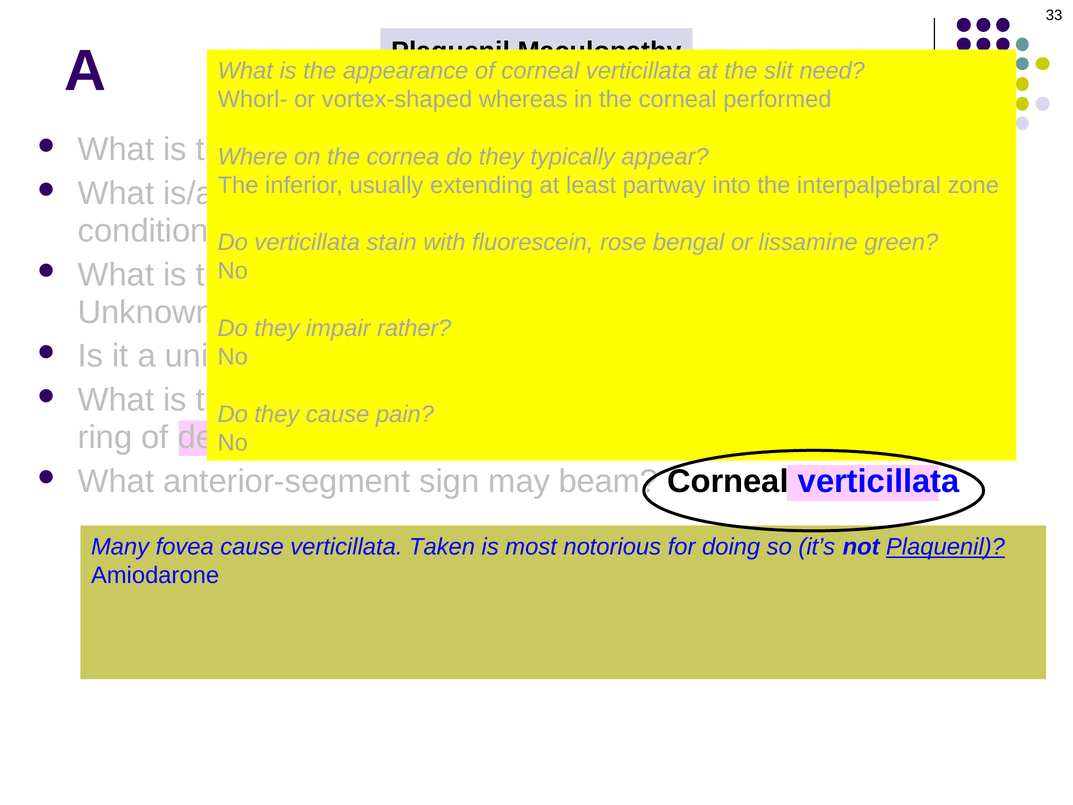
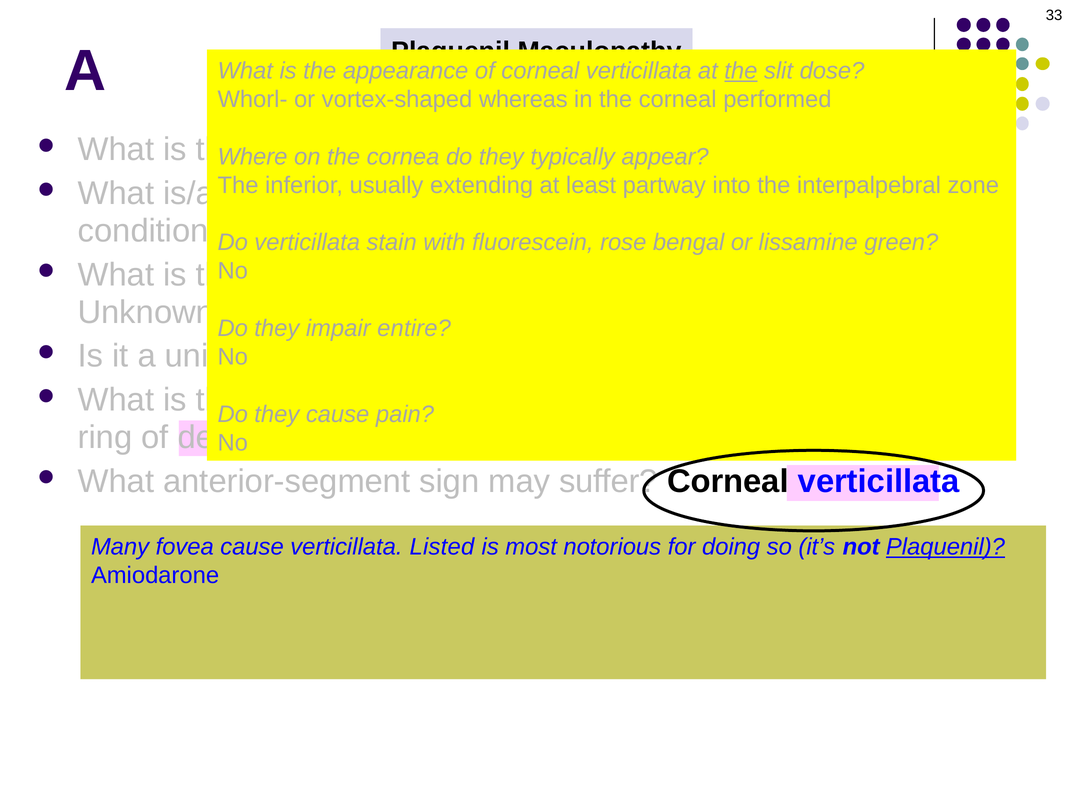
the underline: none -> present (741, 71)
need: need -> dose (832, 71)
rather: rather -> entire (414, 328)
beam: beam -> suffer (608, 481)
Taken: Taken -> Listed (442, 547)
